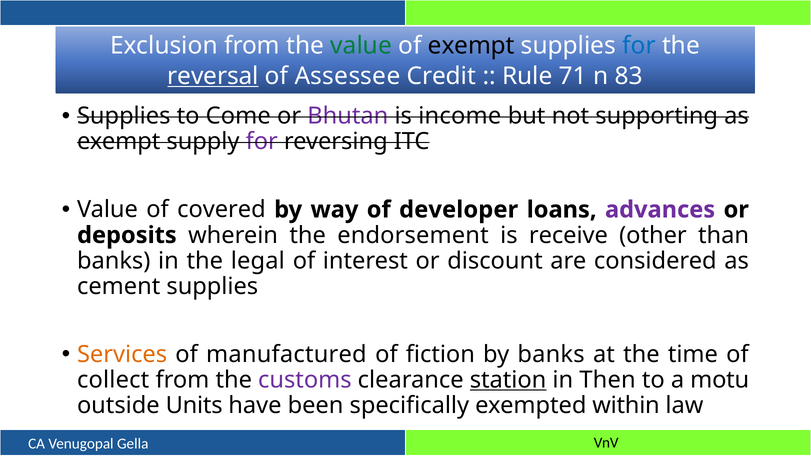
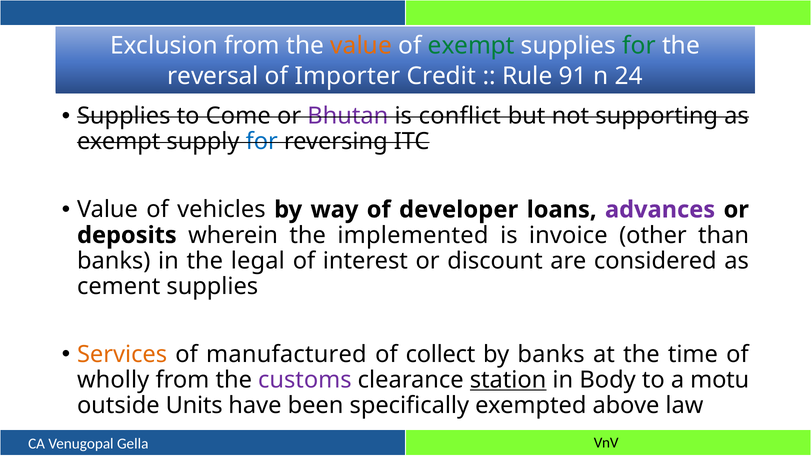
value colour: green -> orange (361, 46)
exempt colour: black -> green (471, 46)
for colour: blue -> green (639, 46)
reversal underline: present -> none (213, 76)
Assessee: Assessee -> Importer (347, 76)
71: 71 -> 91 (573, 76)
83: 83 -> 24 (629, 76)
income: income -> conflict (460, 116)
for colour: purple -> blue (262, 142)
covered: covered -> vehicles (221, 210)
endorsement: endorsement -> implemented (413, 235)
receive: receive -> invoice (568, 235)
fiction: fiction -> collect (440, 354)
collect: collect -> wholly (113, 380)
Then: Then -> Body (608, 380)
within: within -> above (626, 406)
